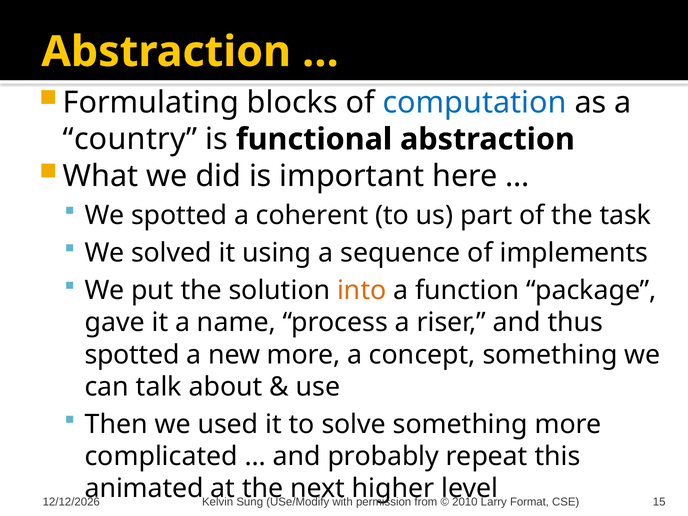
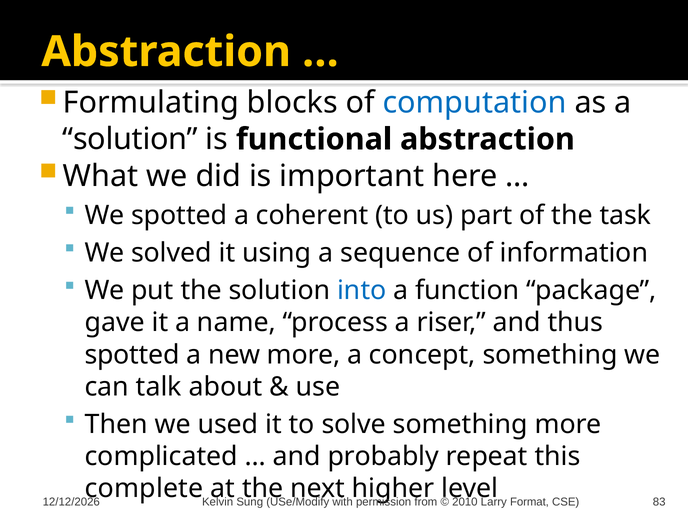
country: country -> solution (130, 139)
implements: implements -> information (574, 253)
into colour: orange -> blue (362, 291)
animated: animated -> complete (144, 489)
15: 15 -> 83 (659, 502)
